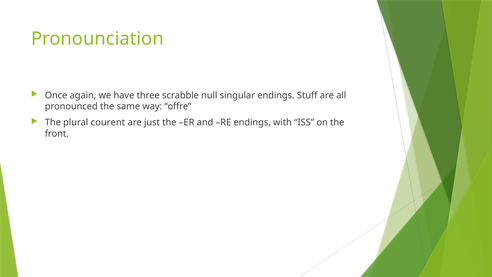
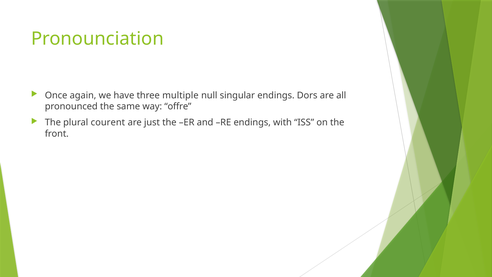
scrabble: scrabble -> multiple (180, 95)
Stuff: Stuff -> Dors (307, 95)
